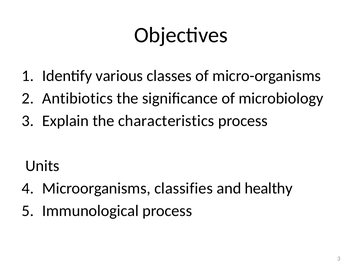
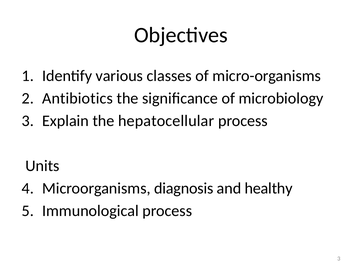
characteristics: characteristics -> hepatocellular (166, 121)
classifies: classifies -> diagnosis (184, 189)
